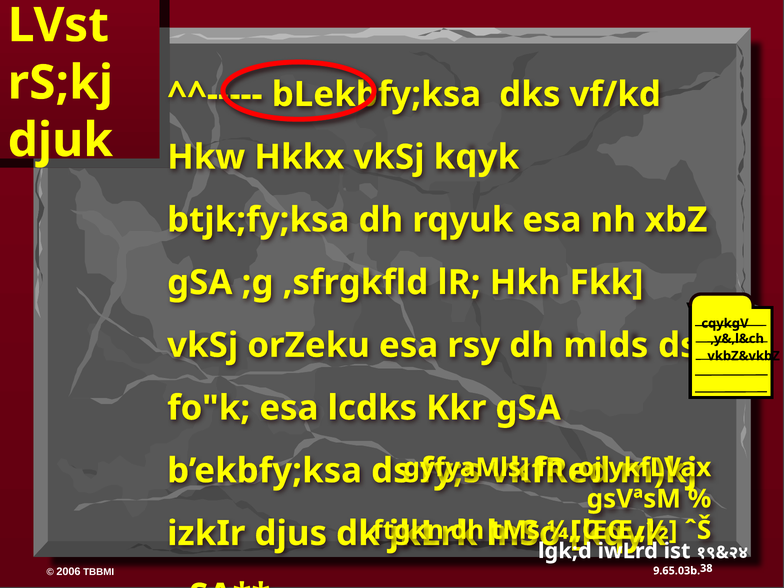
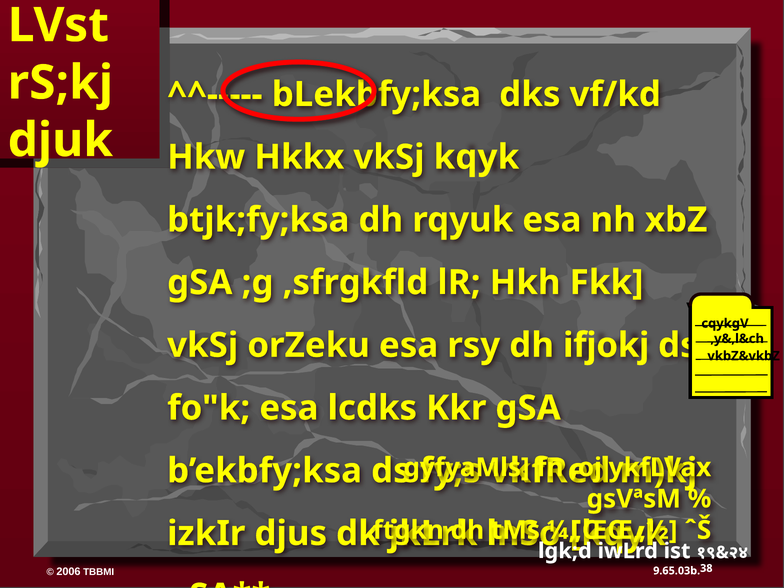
mlds: mlds -> ifjokj (606, 345)
